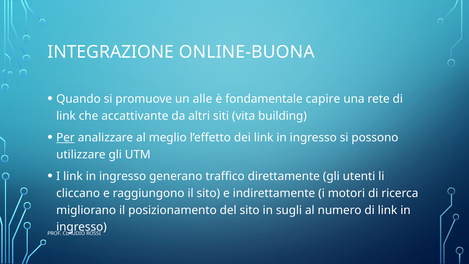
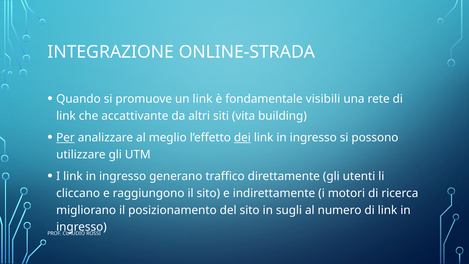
ONLINE-BUONA: ONLINE-BUONA -> ONLINE-STRADA (247, 52)
un alle: alle -> link (203, 99)
capire: capire -> visibili (323, 99)
dei underline: none -> present (242, 138)
